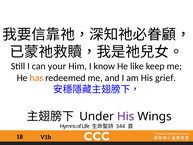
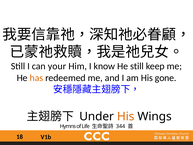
He like: like -> still (137, 66)
grief: grief -> gone (166, 78)
His colour: purple -> orange (126, 116)
